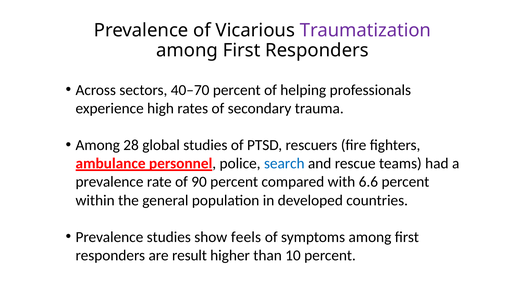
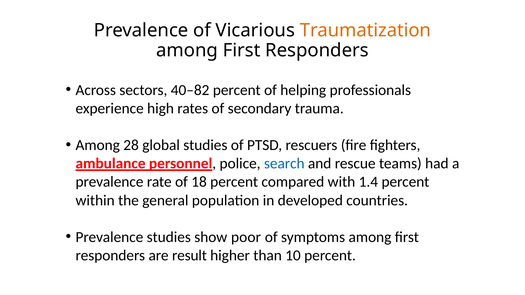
Traumatization colour: purple -> orange (365, 30)
40–70: 40–70 -> 40–82 (190, 90)
90: 90 -> 18 (199, 182)
6.6: 6.6 -> 1.4 (368, 182)
feels: feels -> poor (246, 237)
